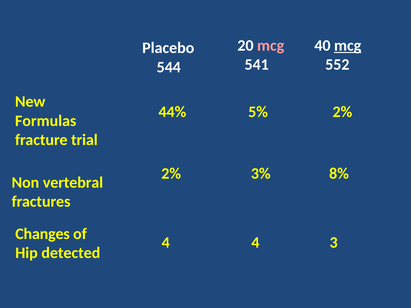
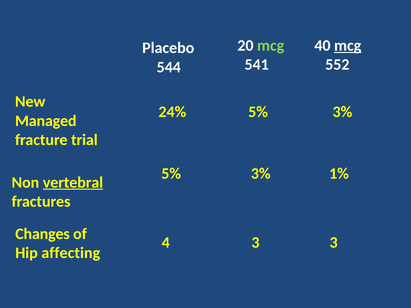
mcg colour: pink -> light green (271, 46)
44%: 44% -> 24% (172, 112)
2%: 2% -> 3% (342, 112)
Formulas: Formulas -> Managed (46, 121)
2%: 2% -> 5% (171, 174)
8%: 8% -> 1% (339, 174)
vertebral underline: none -> present (73, 183)
4 4: 4 -> 3 (255, 243)
detected: detected -> affecting (71, 253)
